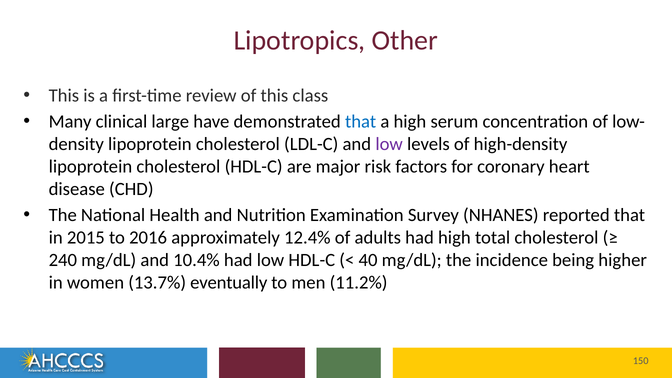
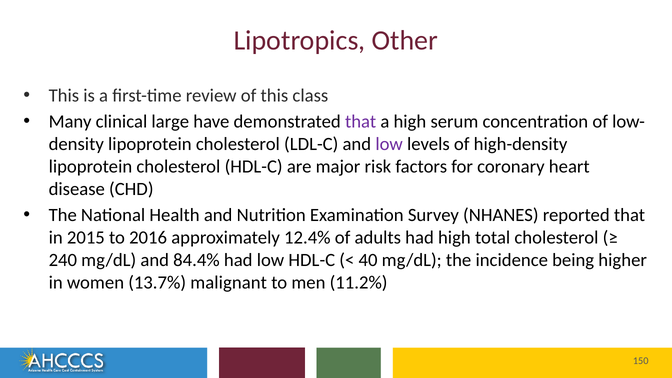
that colour: blue -> purple (361, 122)
10.4%: 10.4% -> 84.4% (196, 260)
eventually: eventually -> malignant (229, 282)
